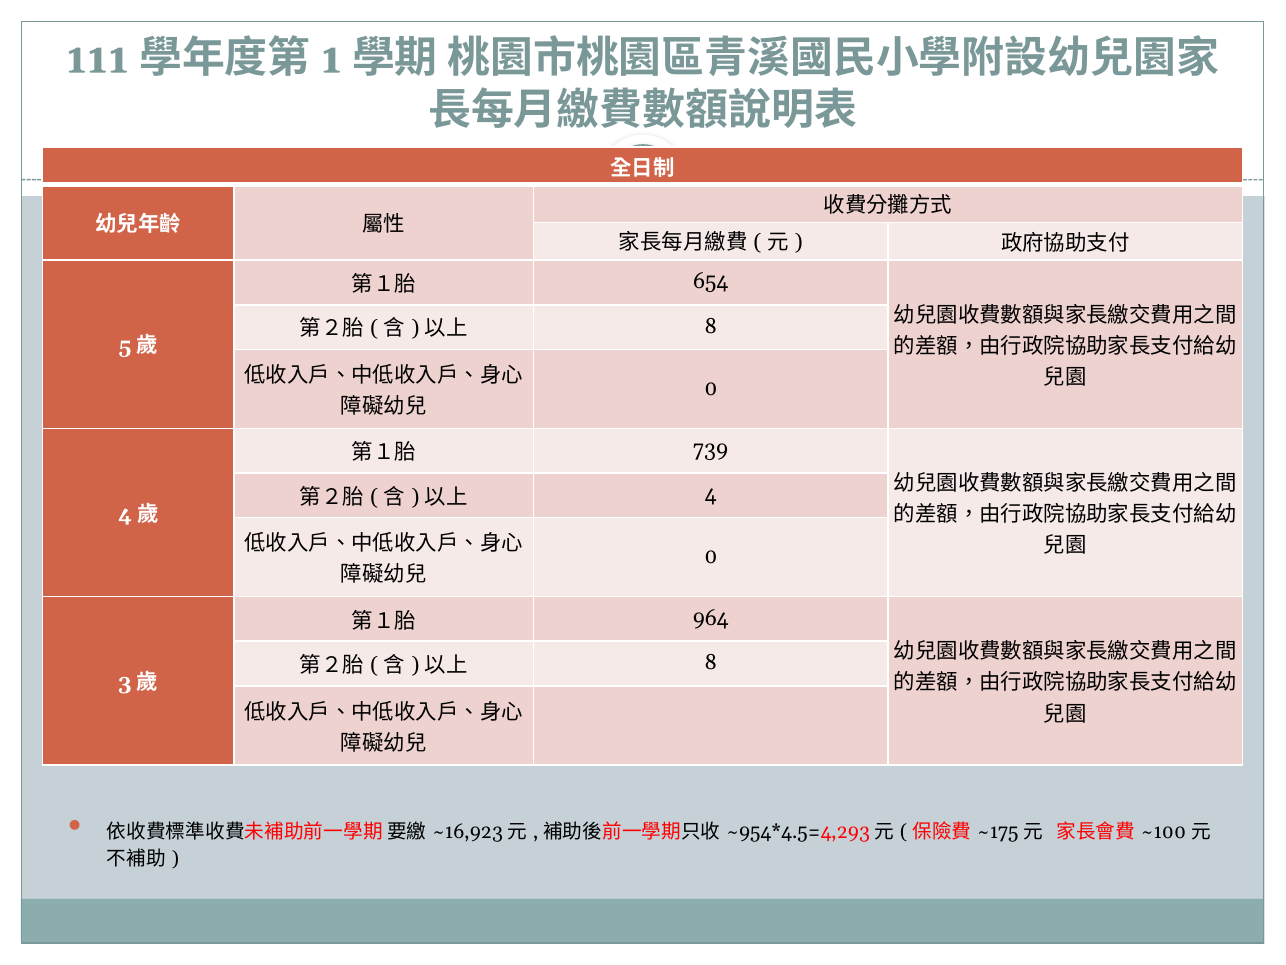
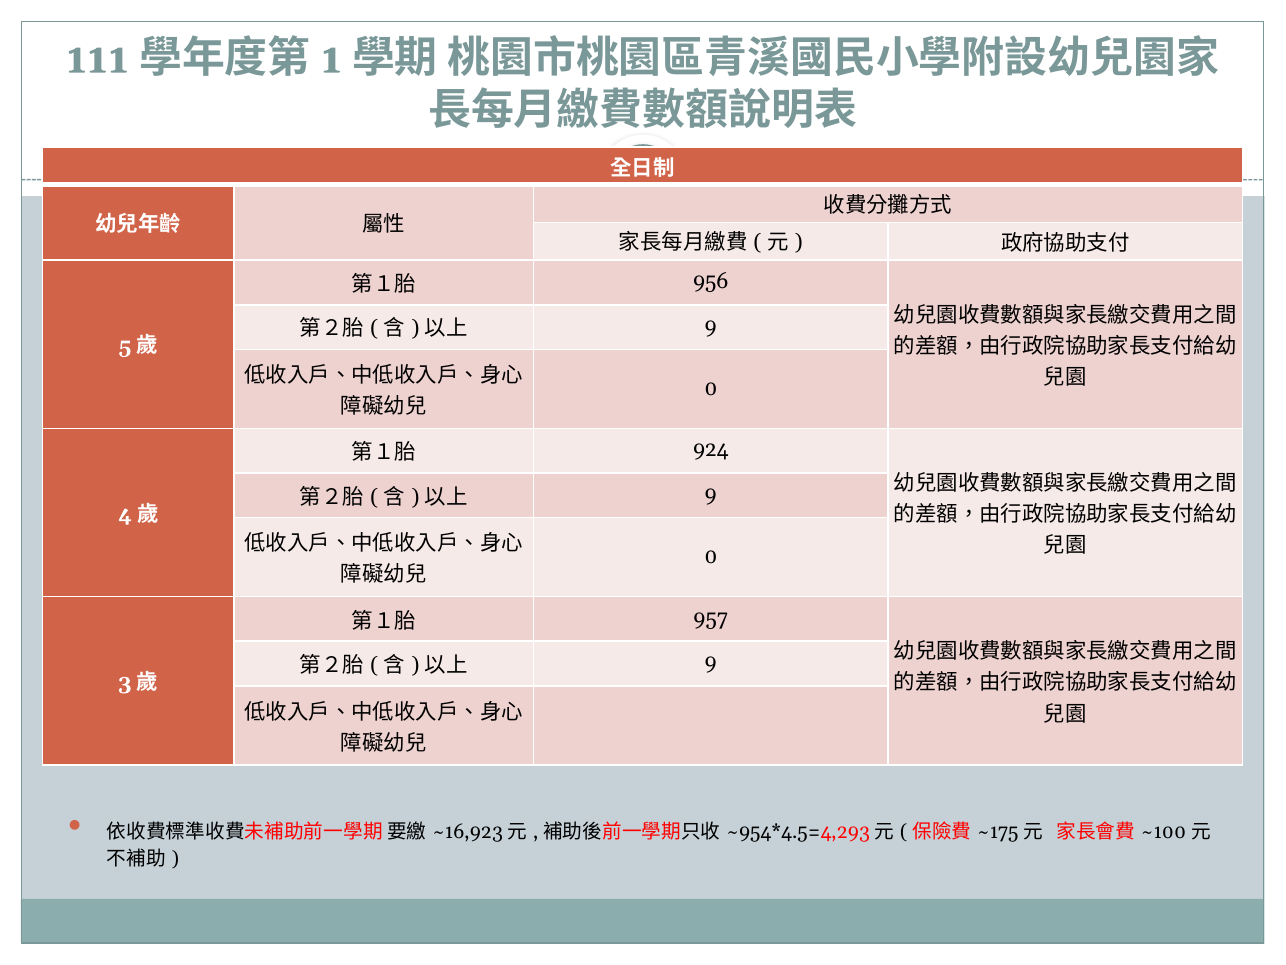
654: 654 -> 956 (711, 282)
8: 8 -> 9 (711, 326)
739: 739 -> 924 (711, 450)
4: 4 -> 9 (711, 494)
964: 964 -> 957 (711, 618)
8: 8 -> 9 (711, 662)
